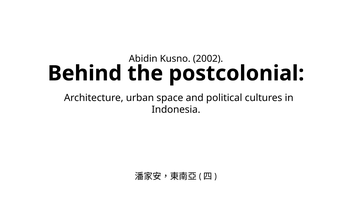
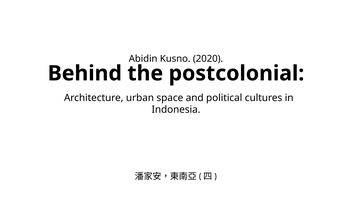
2002: 2002 -> 2020 (208, 59)
